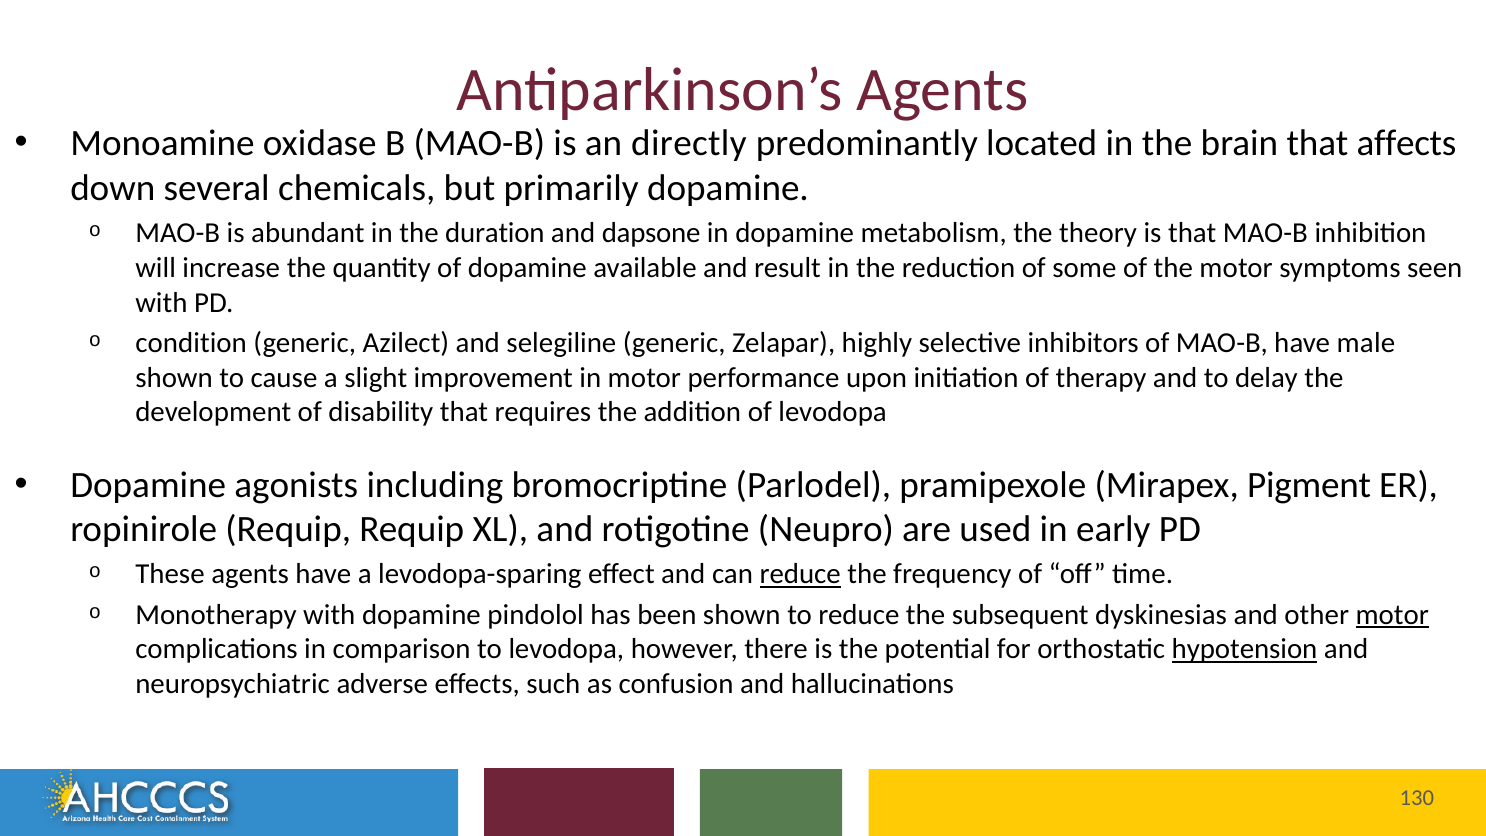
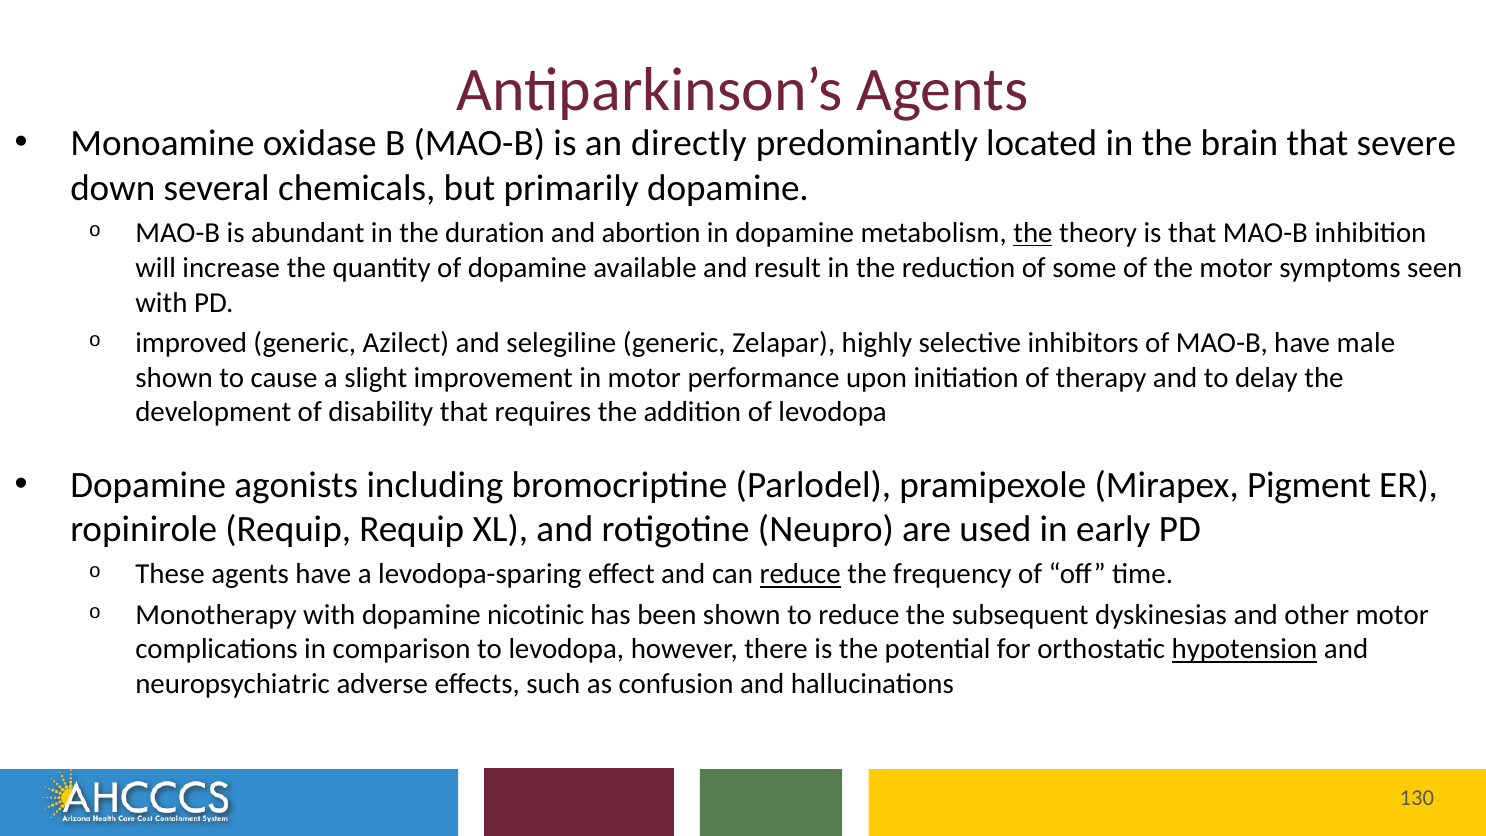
affects: affects -> severe (1406, 144)
dapsone: dapsone -> abortion (651, 233)
the underline: none -> present (1033, 233)
condition: condition -> improved (191, 343)
pindolol: pindolol -> nicotinic (536, 615)
motor underline: present -> none (1392, 615)
